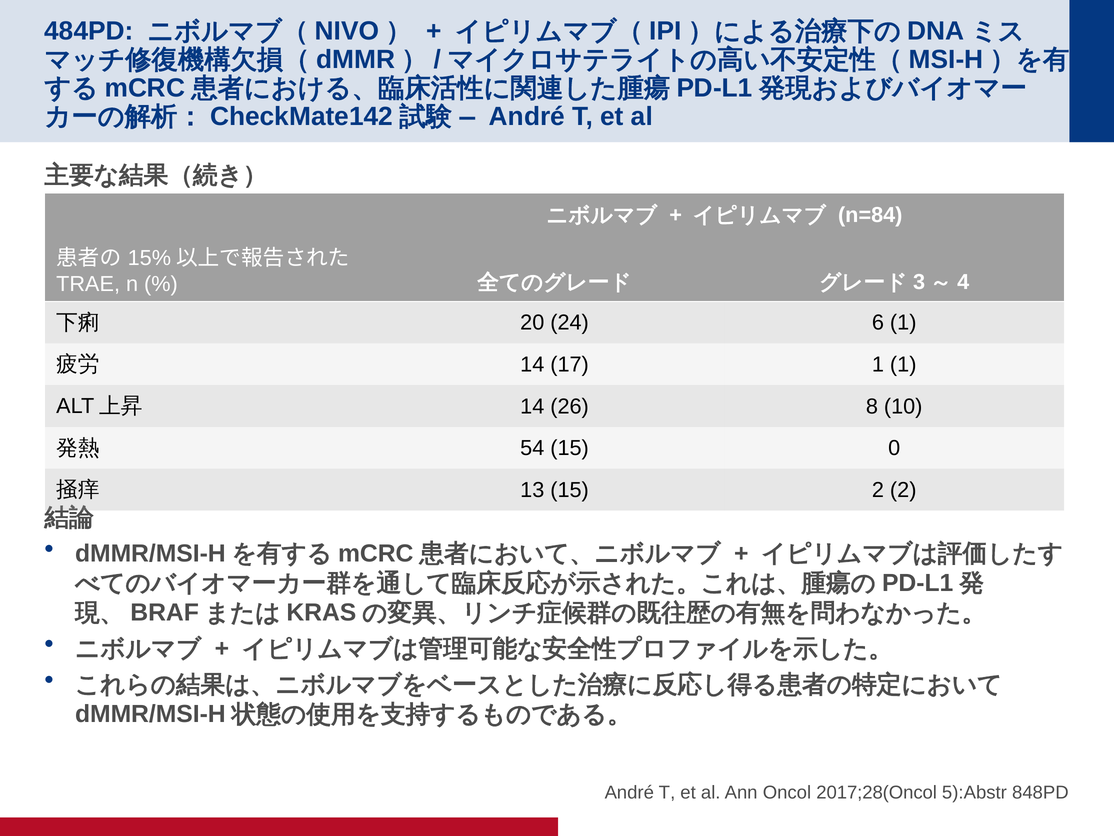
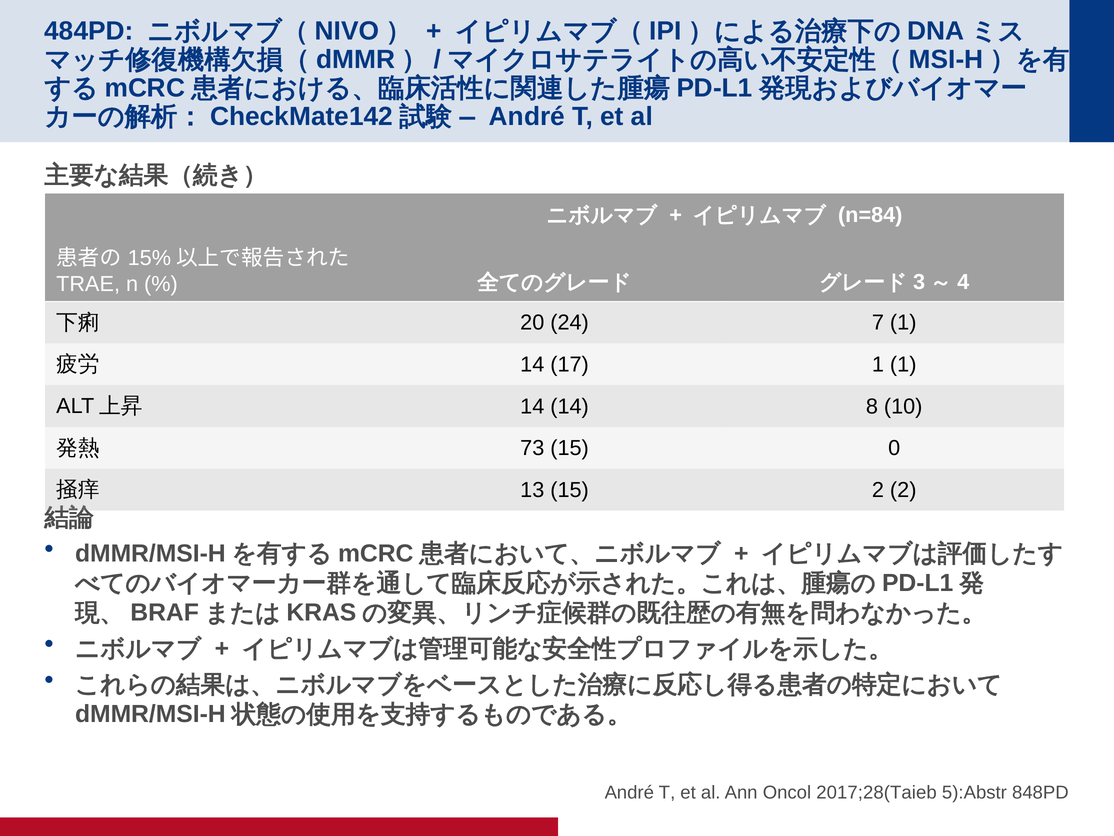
6: 6 -> 7 (878, 323)
14 26: 26 -> 14 (570, 406)
54: 54 -> 73 (532, 448)
2017;28(Oncol: 2017;28(Oncol -> 2017;28(Taieb (877, 792)
